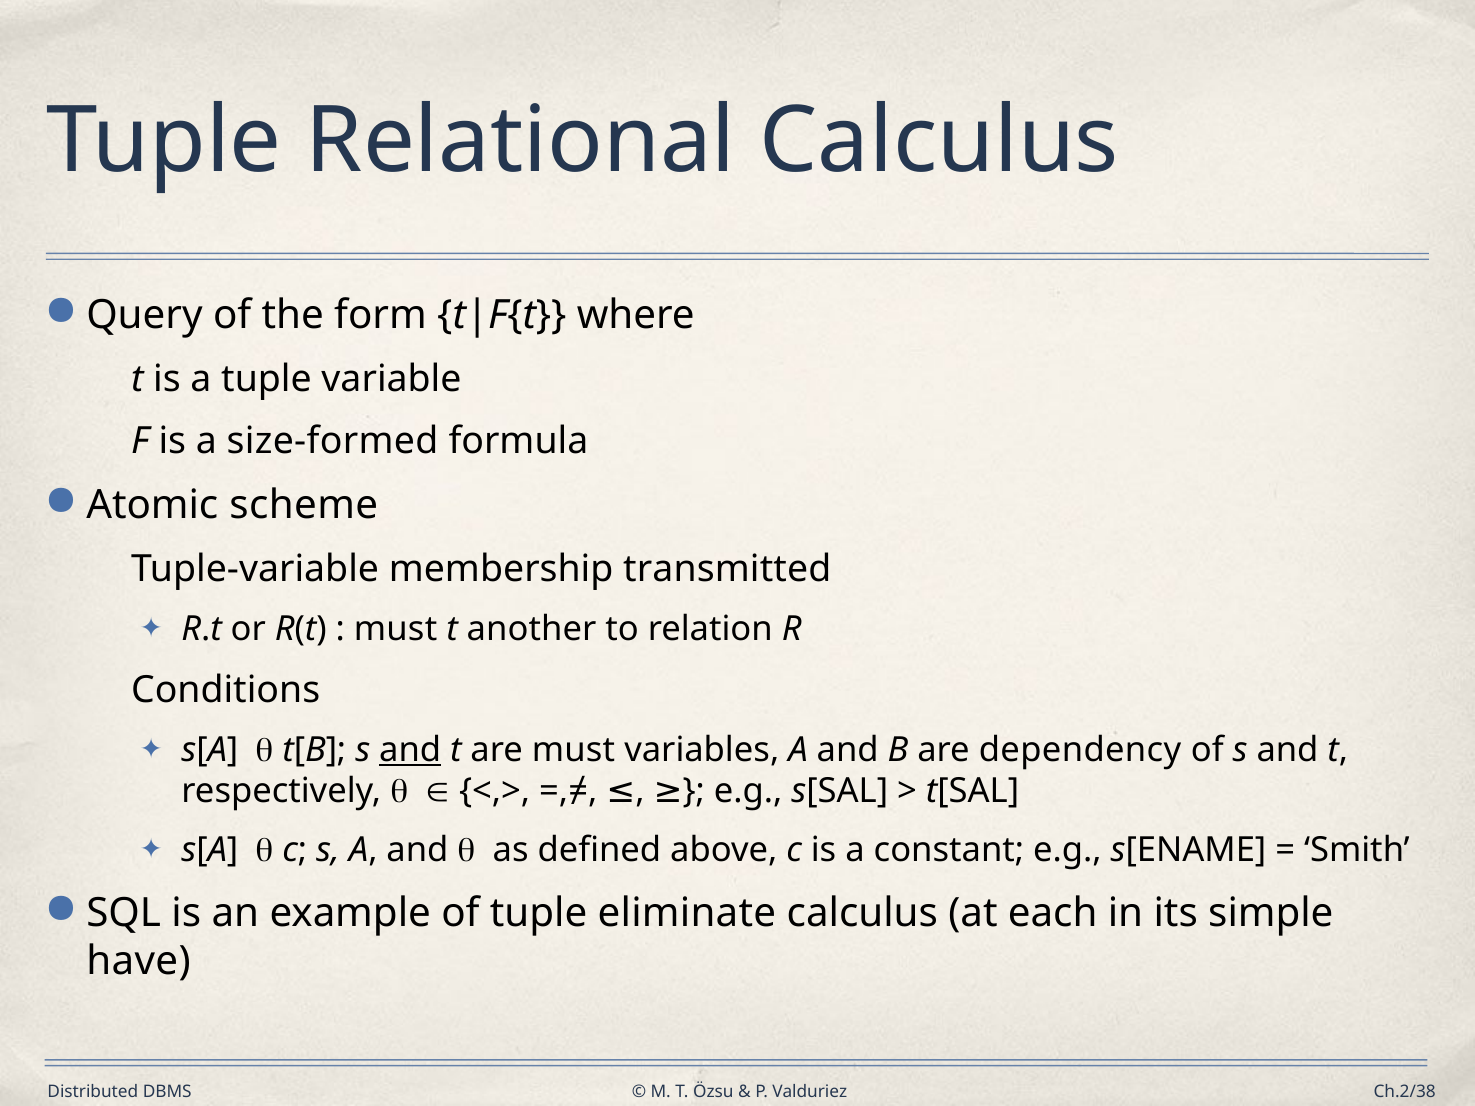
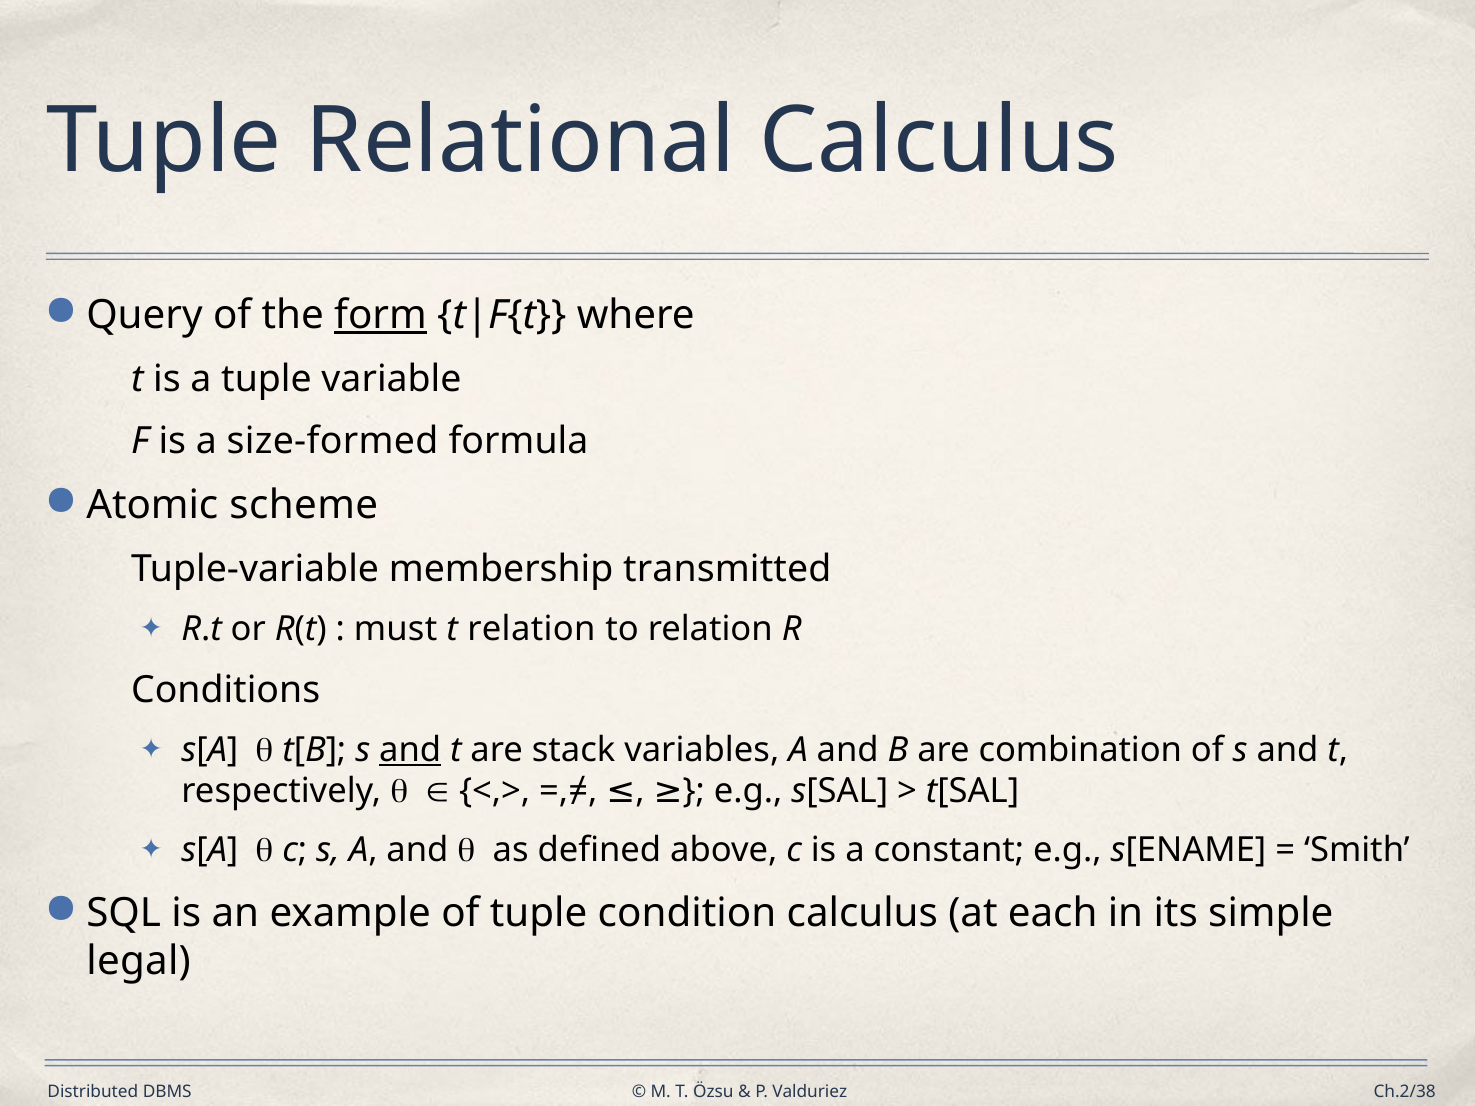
form underline: none -> present (380, 315)
t another: another -> relation (531, 629)
are must: must -> stack (574, 750)
dependency: dependency -> combination (1080, 750)
eliminate: eliminate -> condition (687, 913)
have: have -> legal (139, 961)
